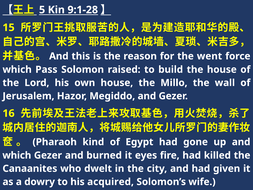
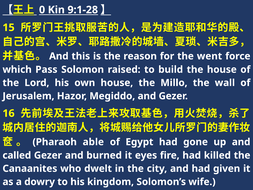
5: 5 -> 0 (42, 10)
kind: kind -> able (93, 142)
which: which -> called (17, 155)
acquired: acquired -> kingdom (111, 182)
